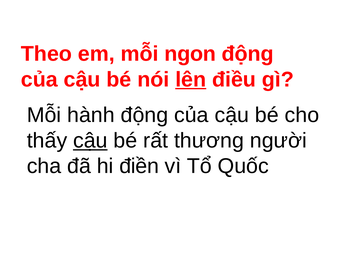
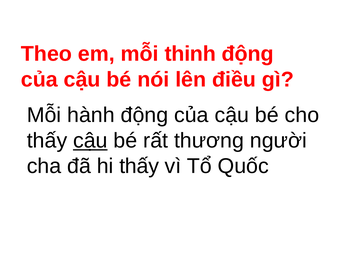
ngon: ngon -> thinh (190, 54)
lên underline: present -> none (191, 80)
hi điền: điền -> thấy (139, 167)
